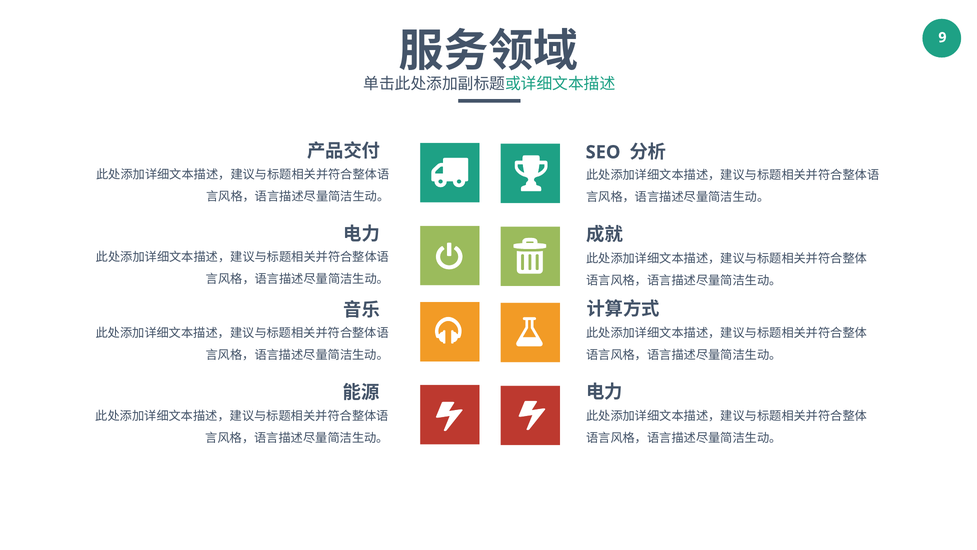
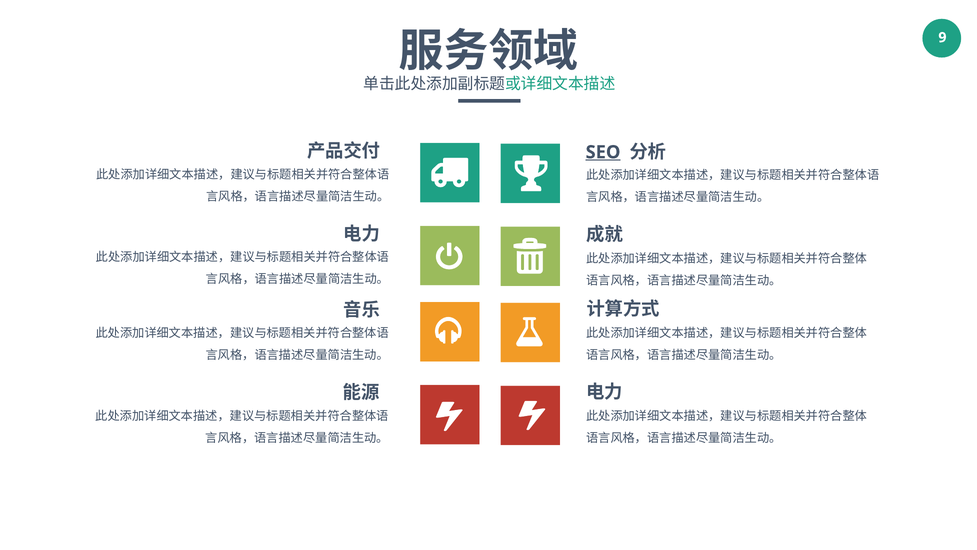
SEO underline: none -> present (603, 152)
